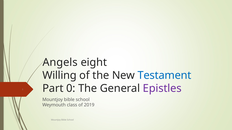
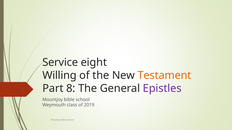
Angels: Angels -> Service (60, 63)
Testament colour: blue -> orange (164, 76)
0: 0 -> 8 (71, 89)
